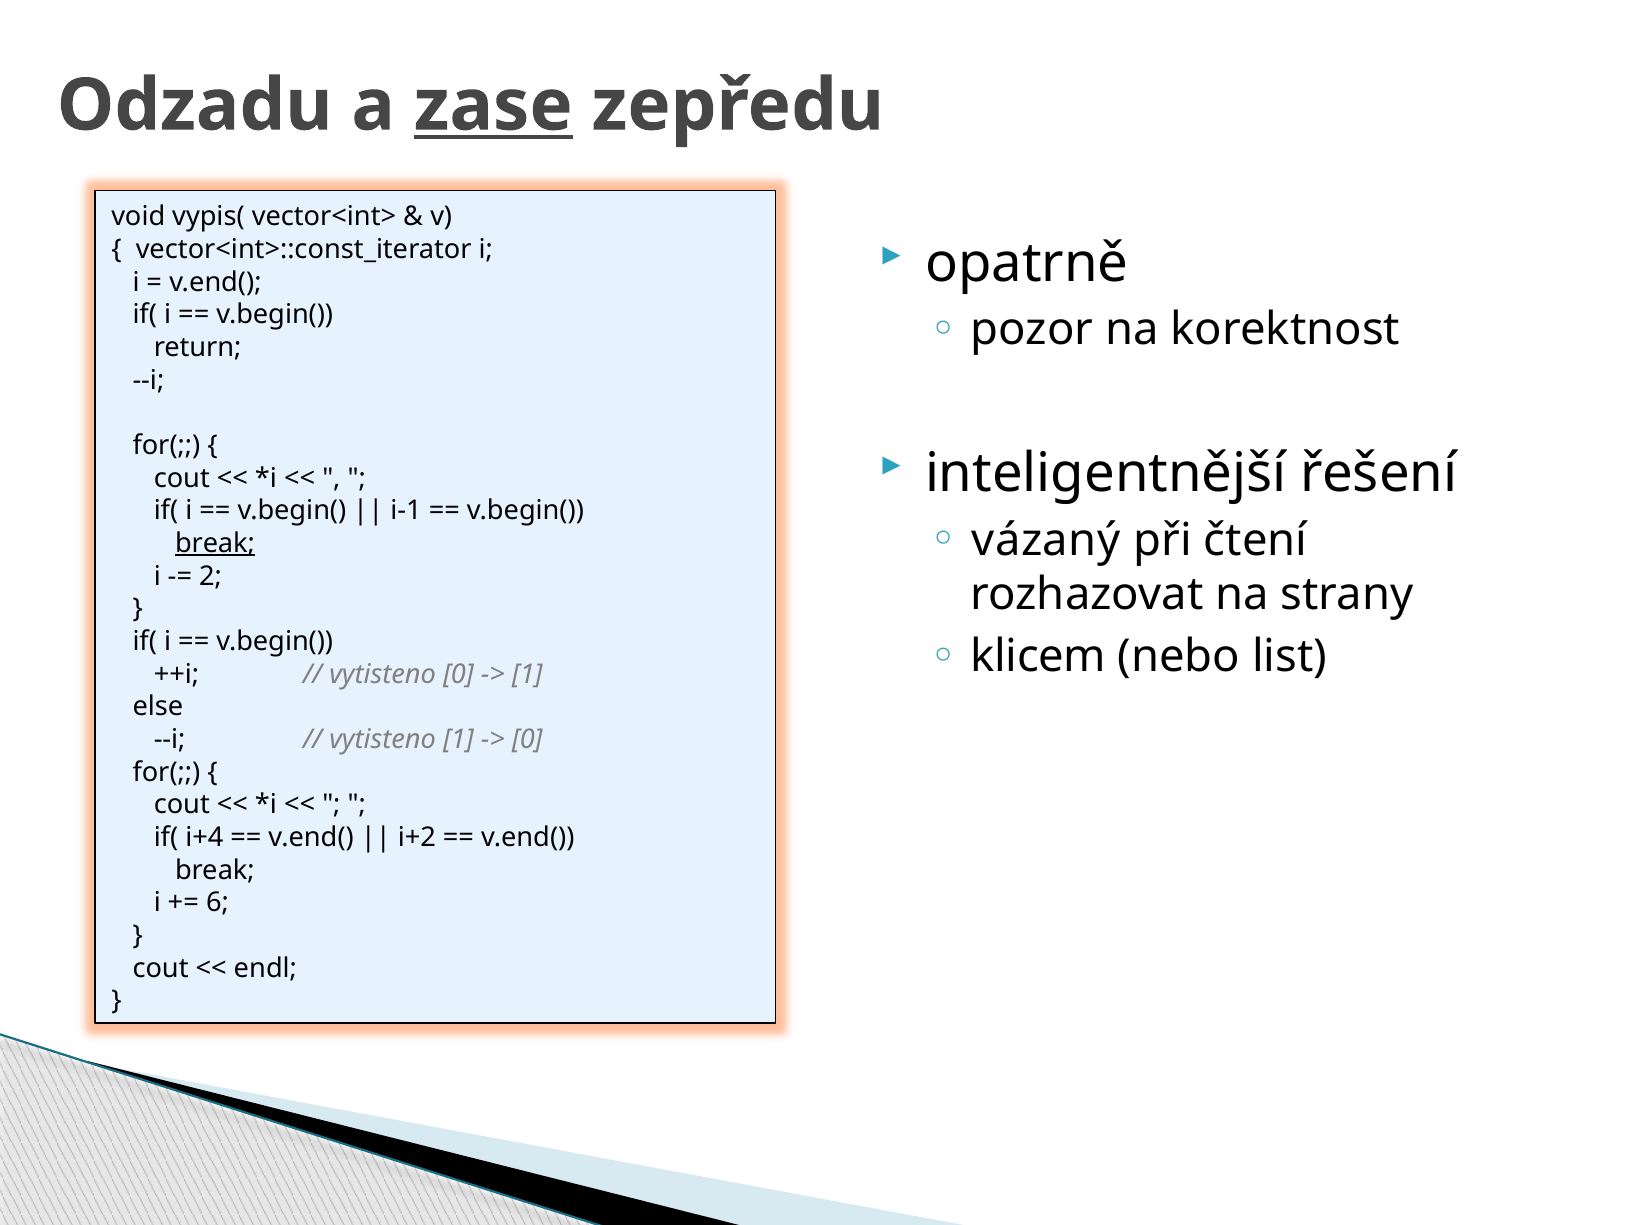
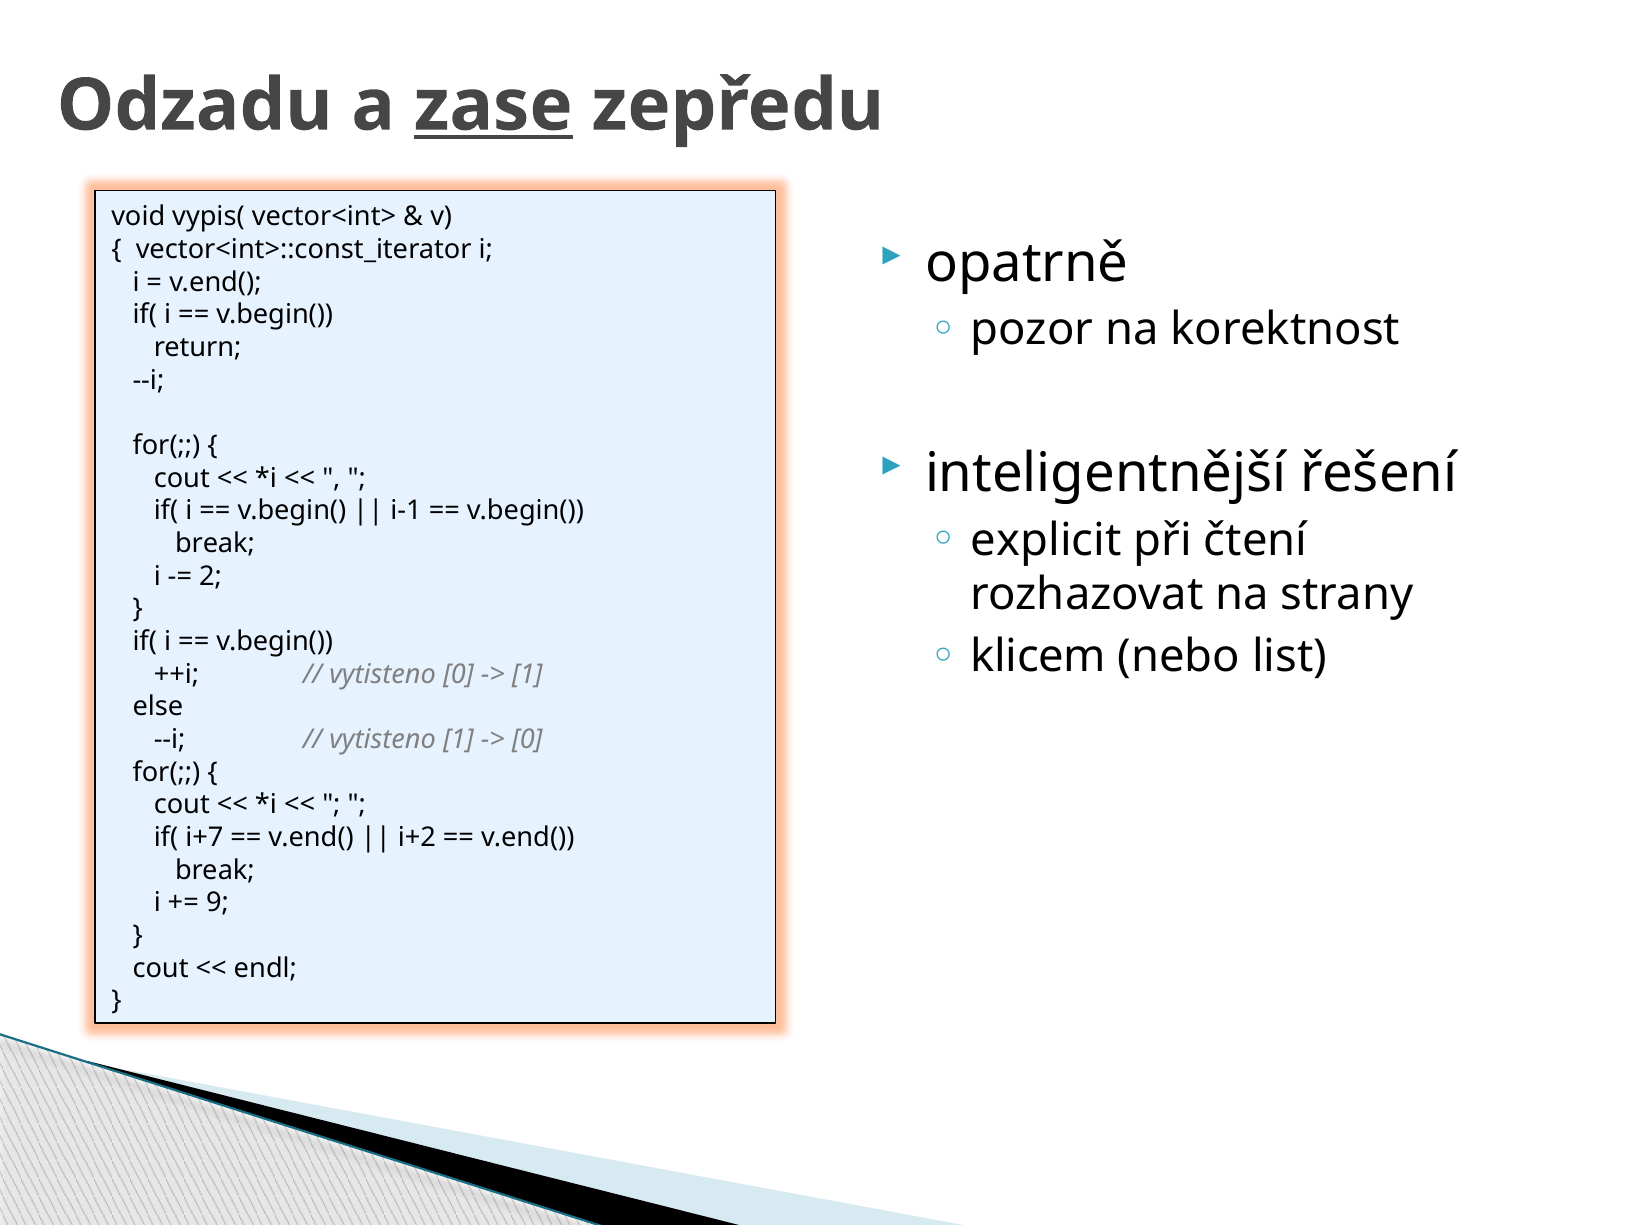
vázaný: vázaný -> explicit (1046, 540)
break underline: present -> none (215, 543)
i+4: i+4 -> i+7 (204, 837)
6: 6 -> 9 (217, 903)
